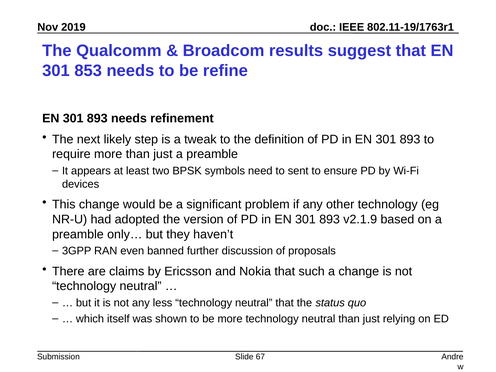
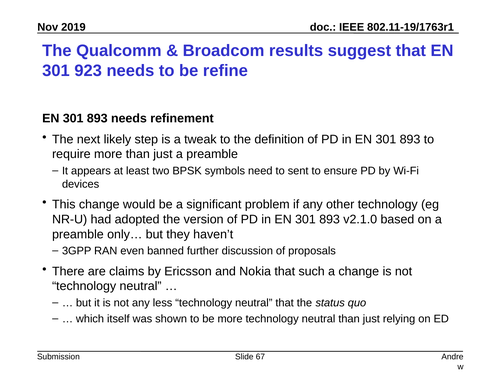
853: 853 -> 923 (88, 71)
v2.1.9: v2.1.9 -> v2.1.0 (360, 219)
